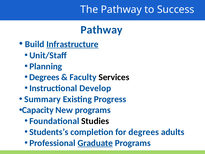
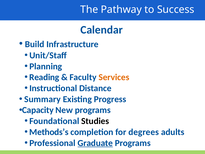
Pathway: Pathway -> Calendar (102, 30)
Infrastructure underline: present -> none (72, 44)
Degrees: Degrees -> Reading (44, 77)
Services colour: black -> orange (114, 77)
Develop: Develop -> Distance (95, 88)
Students’s: Students’s -> Methods’s (49, 132)
